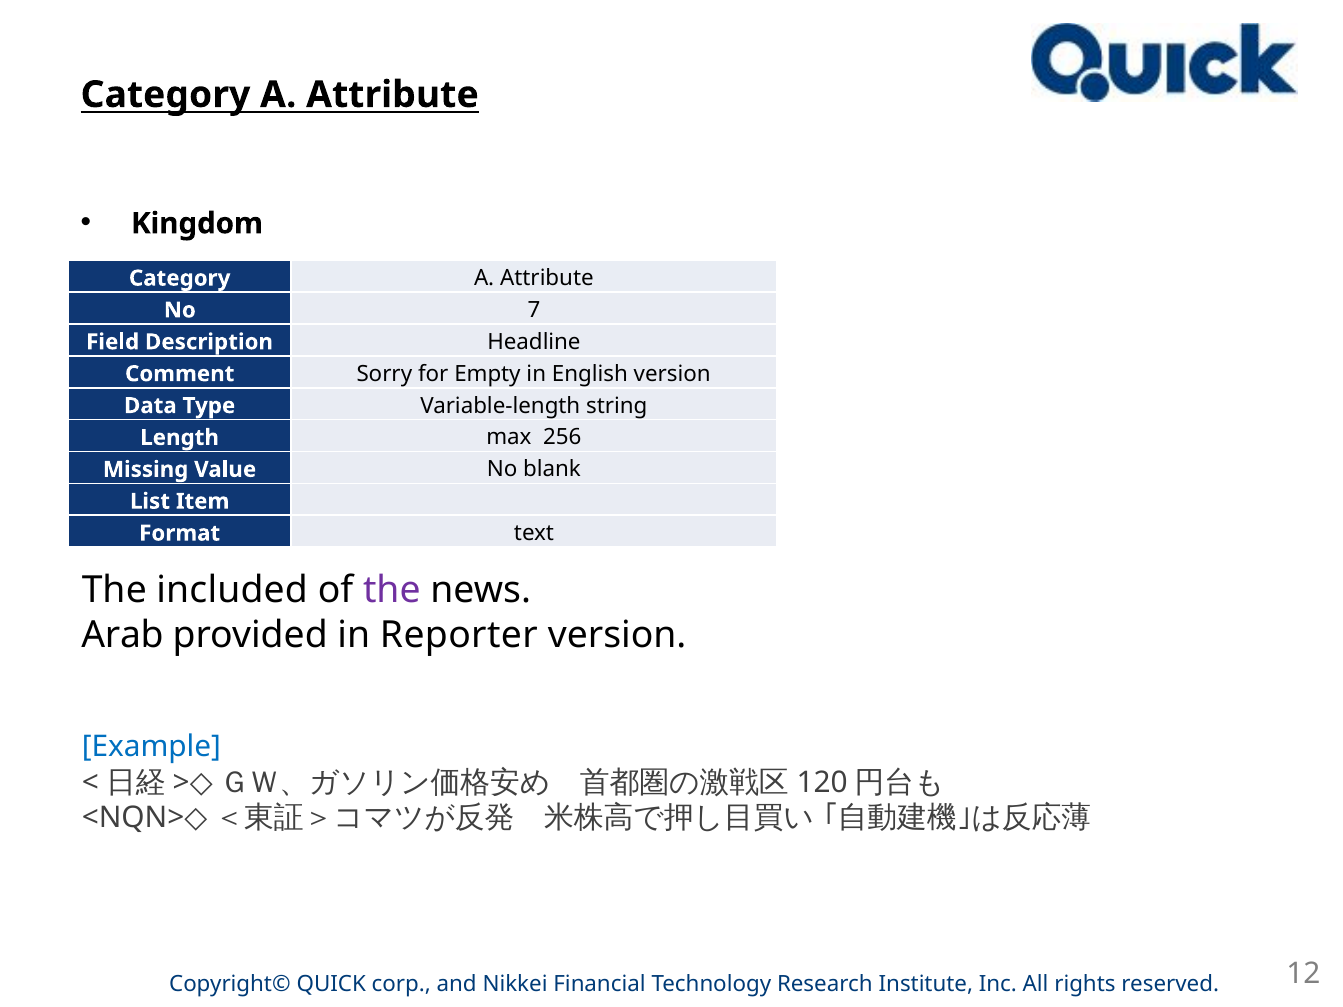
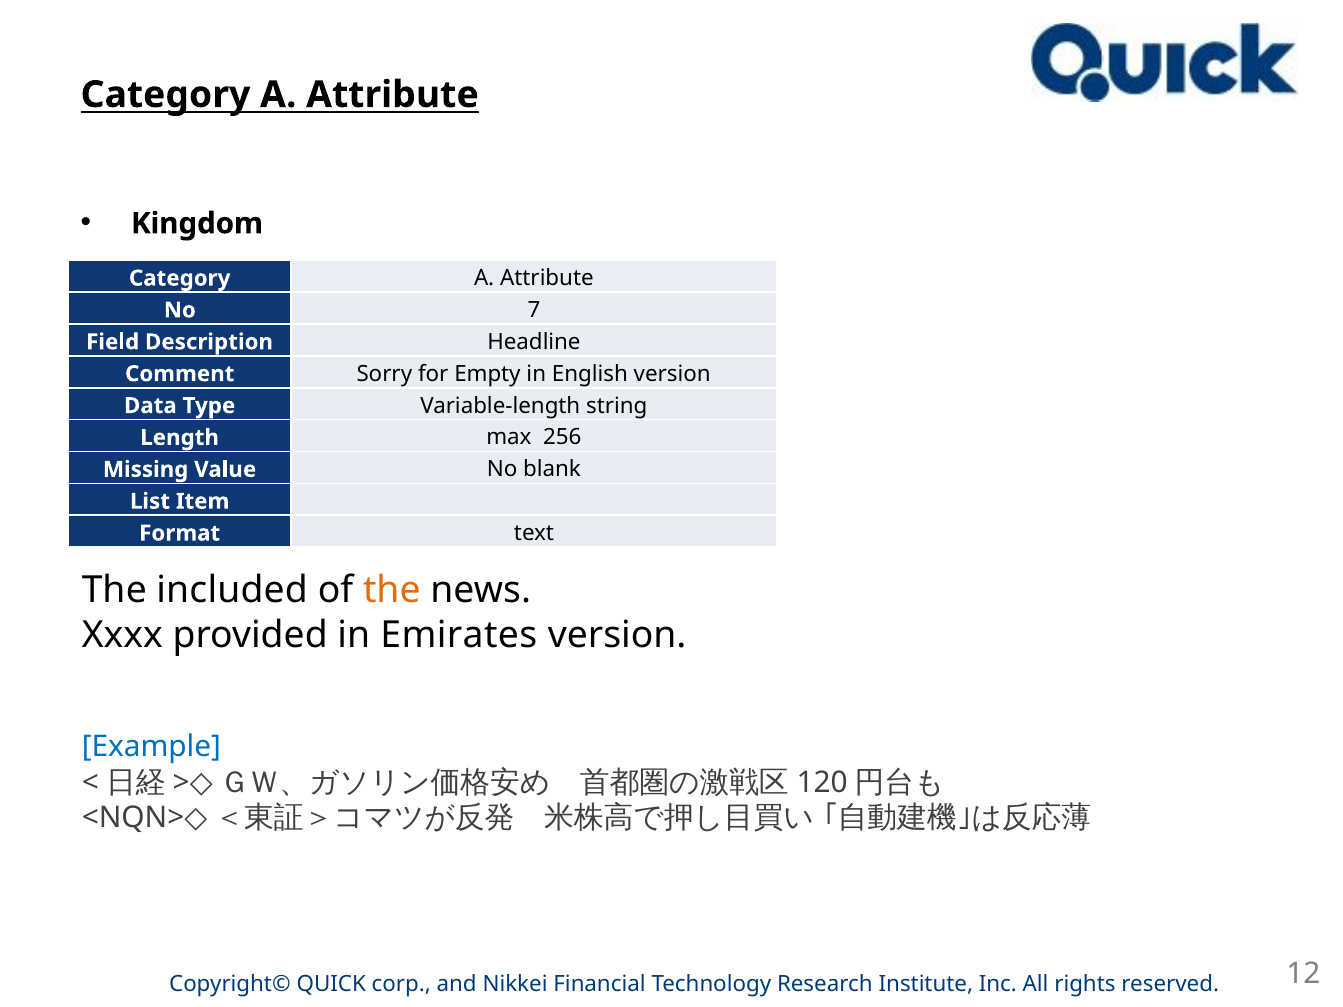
the colour: purple -> orange (392, 591)
Arab: Arab -> Xxxx (122, 635)
Reporter: Reporter -> Emirates (459, 635)
